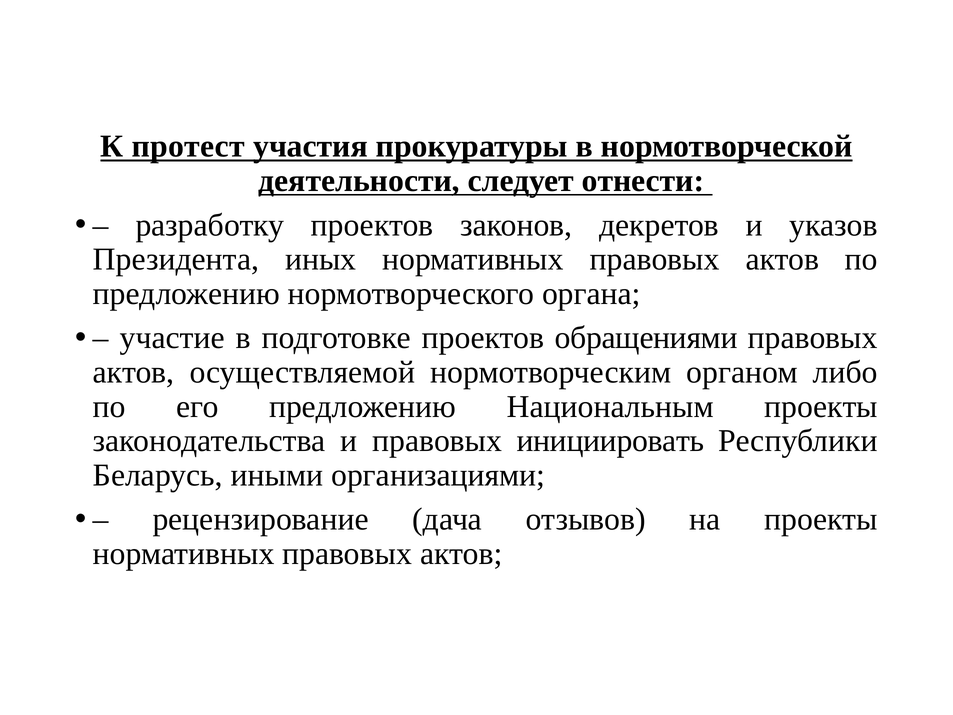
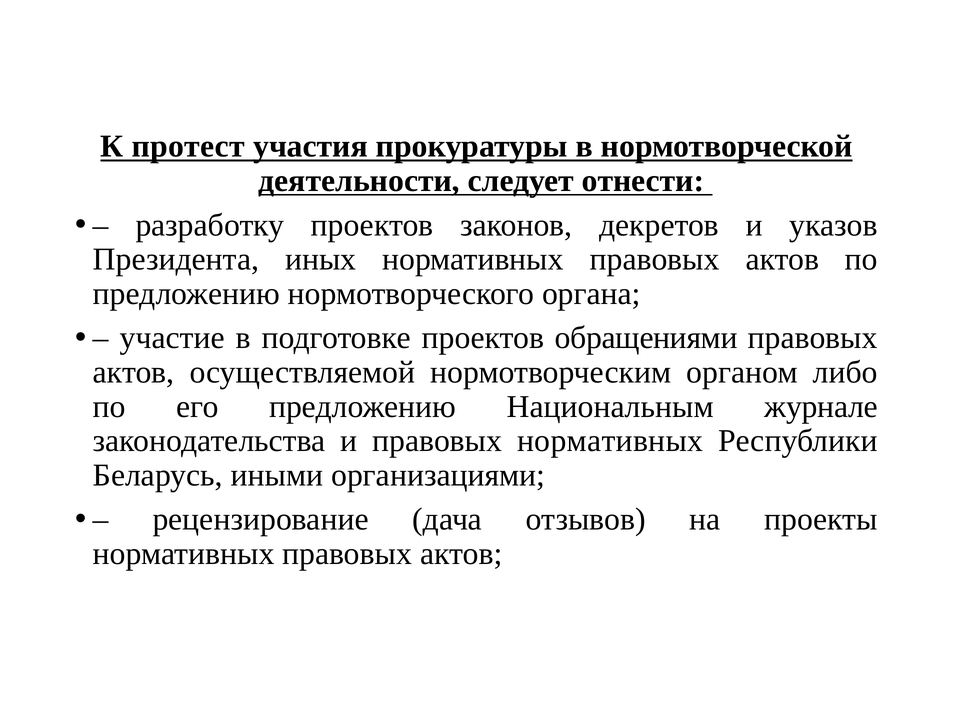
Национальным проекты: проекты -> журнале (821, 406)
правовых инициировать: инициировать -> нормативных (610, 441)
